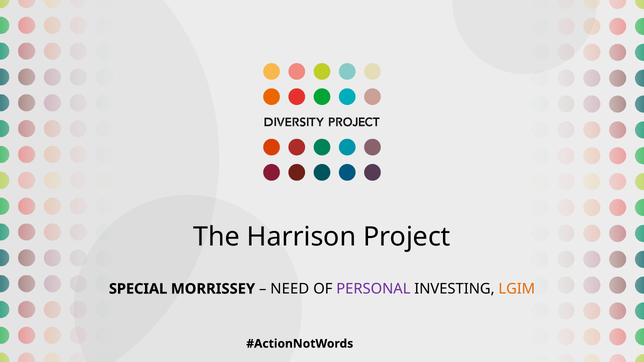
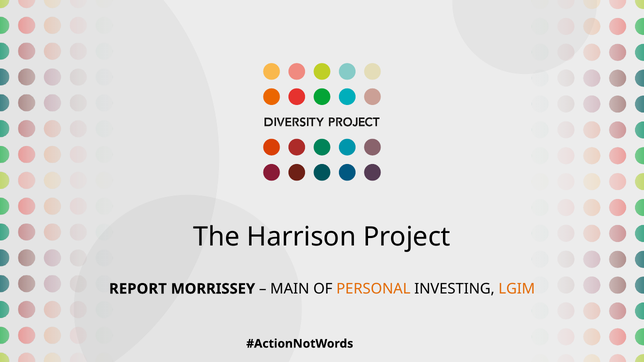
SPECIAL: SPECIAL -> REPORT (138, 289)
NEED: NEED -> MAIN (290, 289)
PERSONAL colour: purple -> orange (373, 289)
